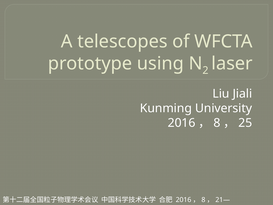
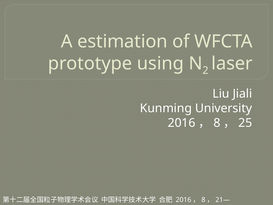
telescopes: telescopes -> estimation (122, 42)
